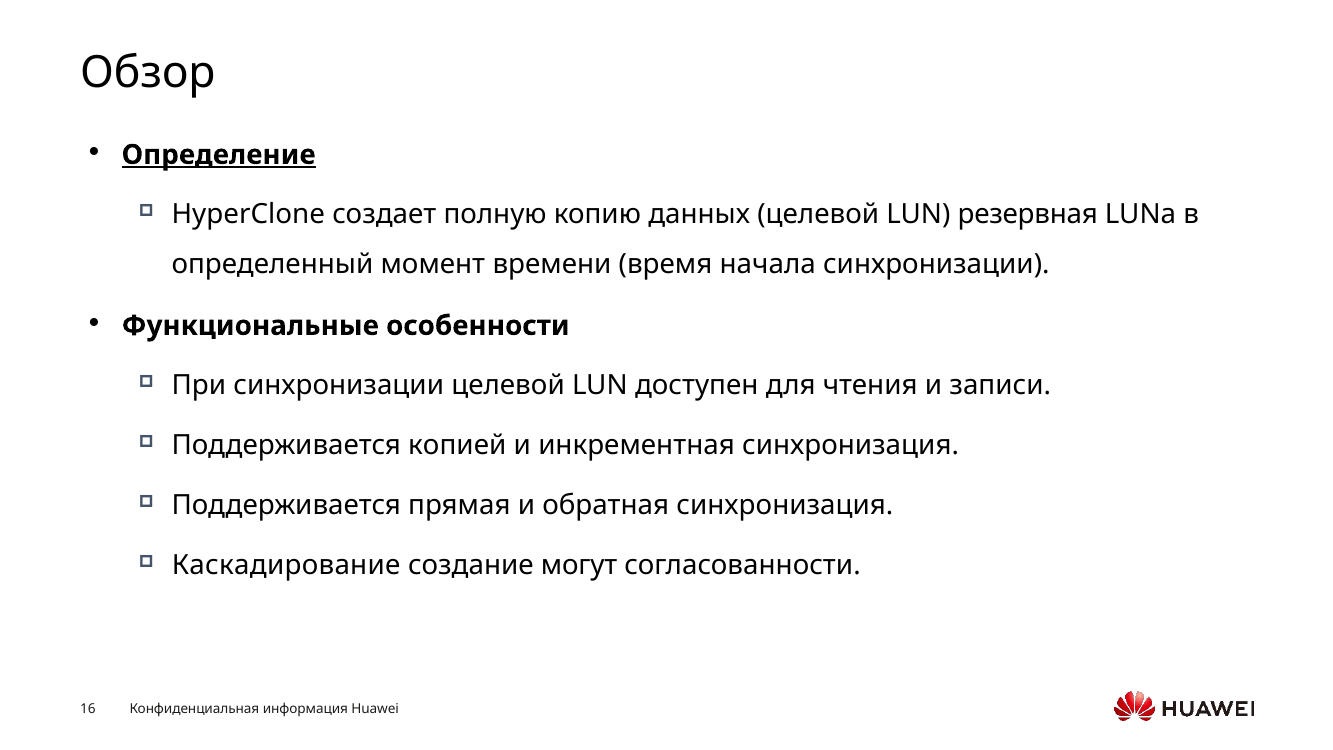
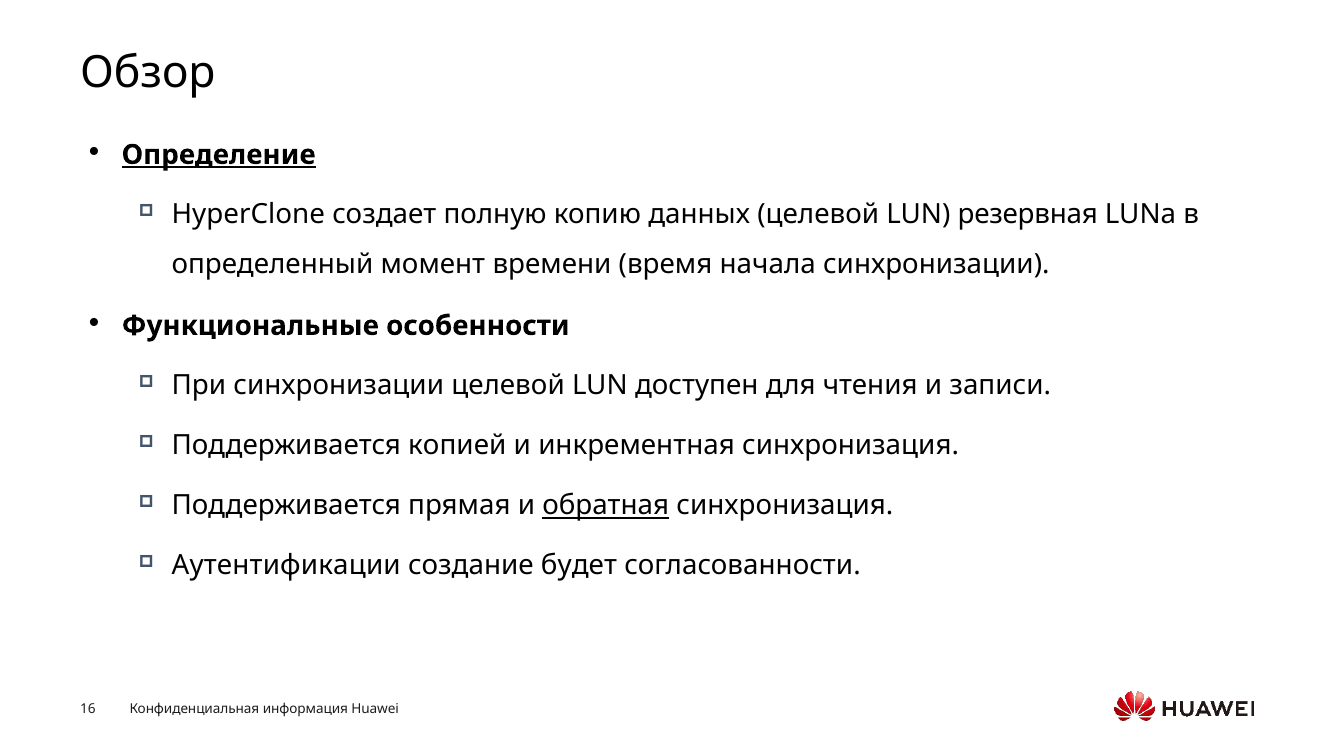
обратная underline: none -> present (606, 506)
Каскадирование: Каскадирование -> Аутентификации (286, 566)
могут: могут -> будет (579, 566)
